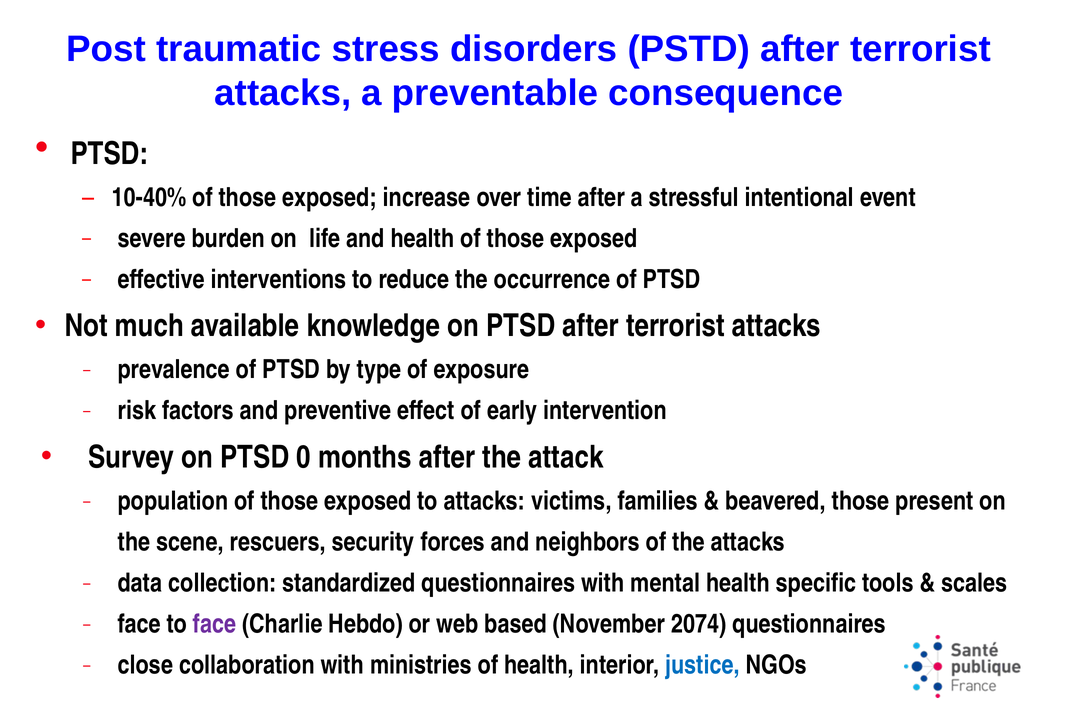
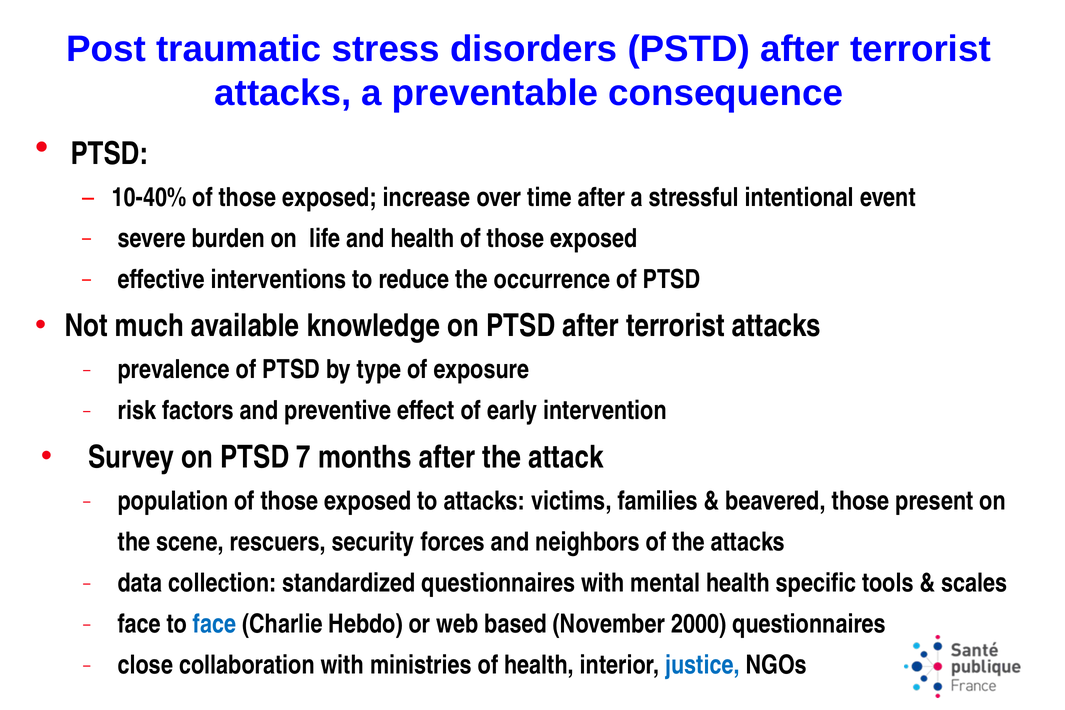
0: 0 -> 7 (304, 457)
face colour: purple -> blue (215, 624)
2074: 2074 -> 2000 (699, 624)
